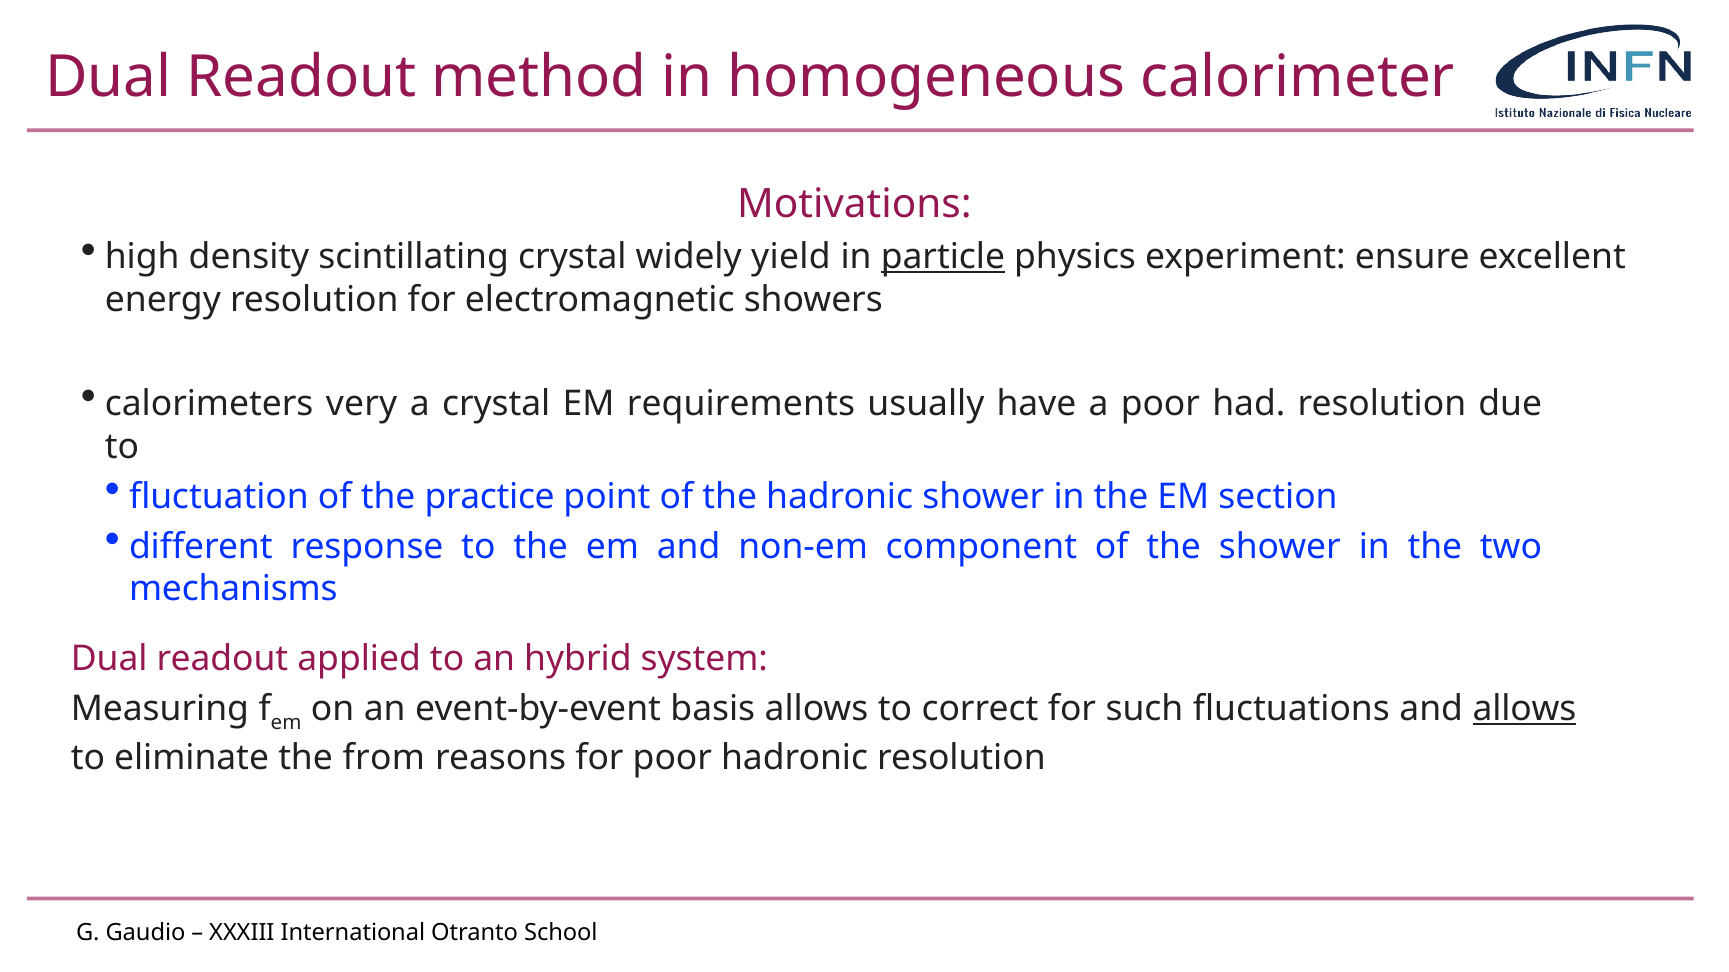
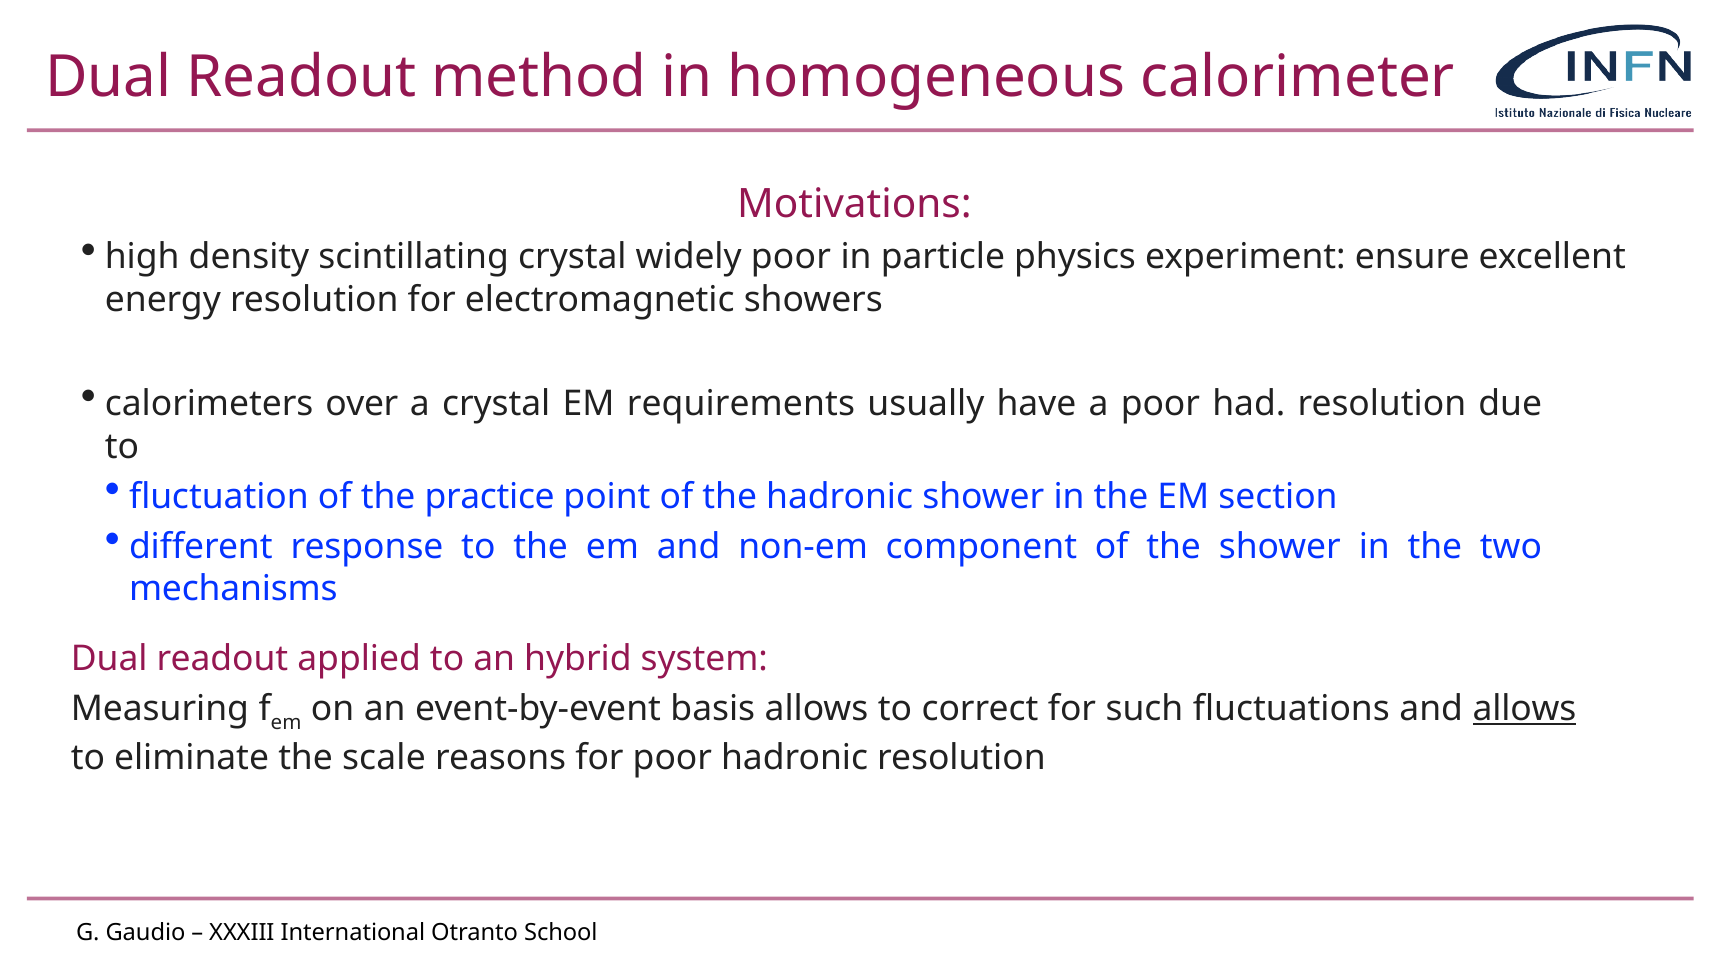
widely yield: yield -> poor (791, 257)
particle underline: present -> none (943, 257)
very: very -> over (362, 404)
from: from -> scale (384, 758)
